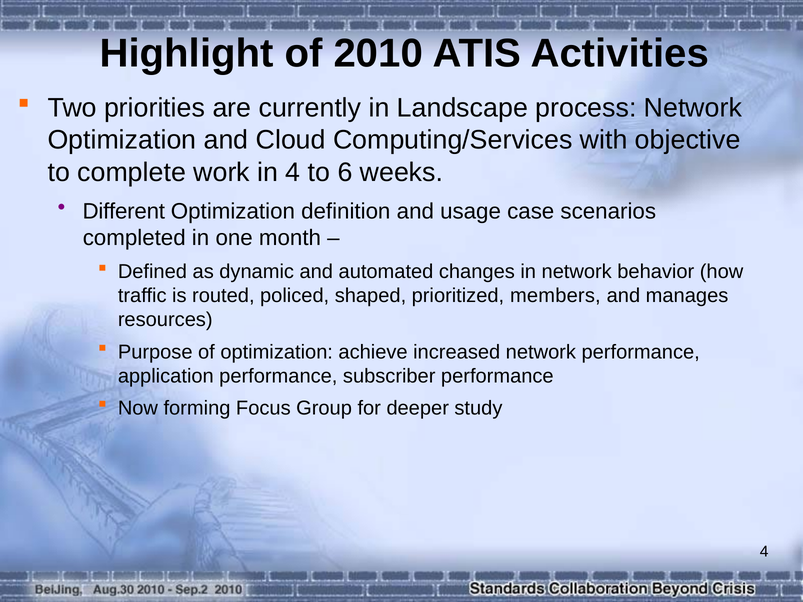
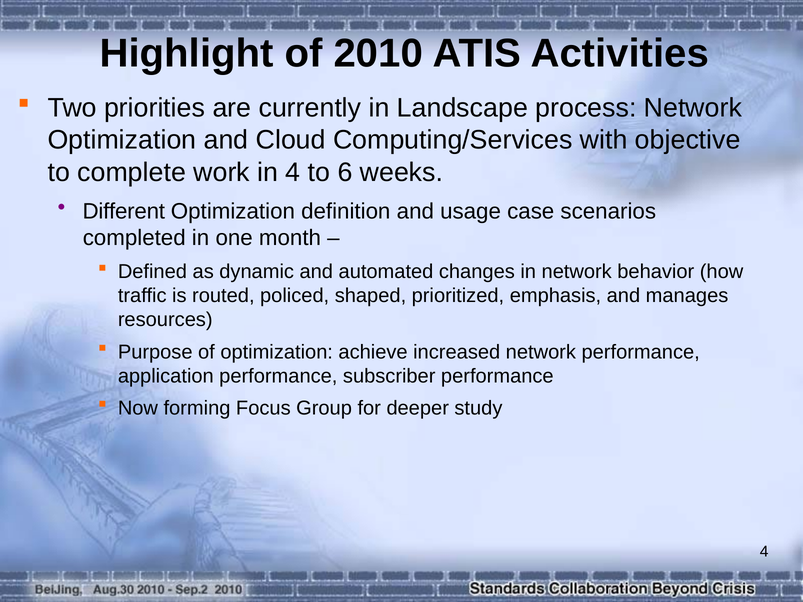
members: members -> emphasis (555, 296)
